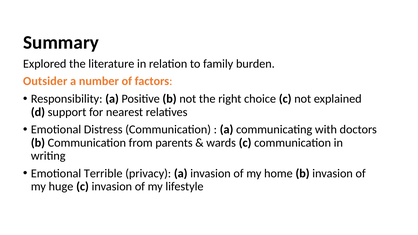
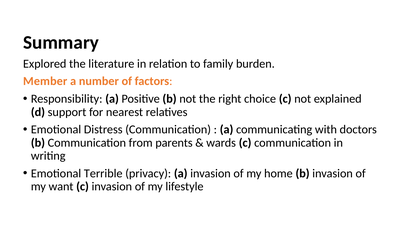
Outsider: Outsider -> Member (45, 81)
huge: huge -> want (61, 187)
